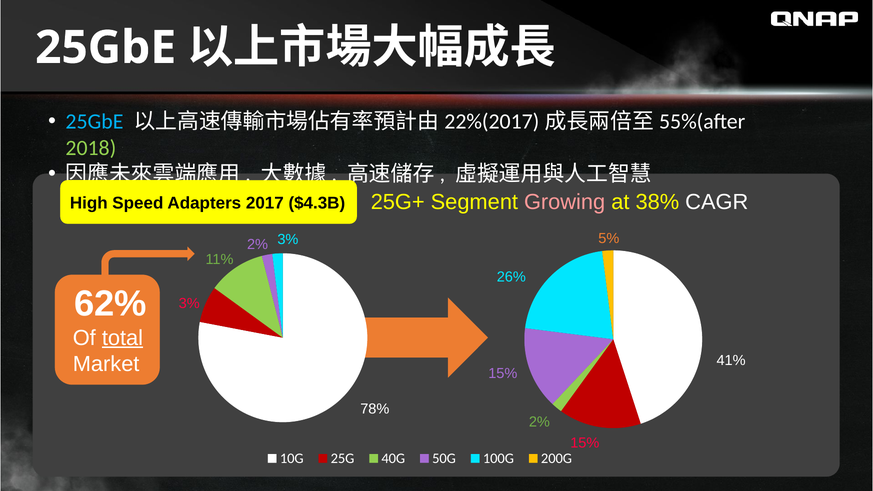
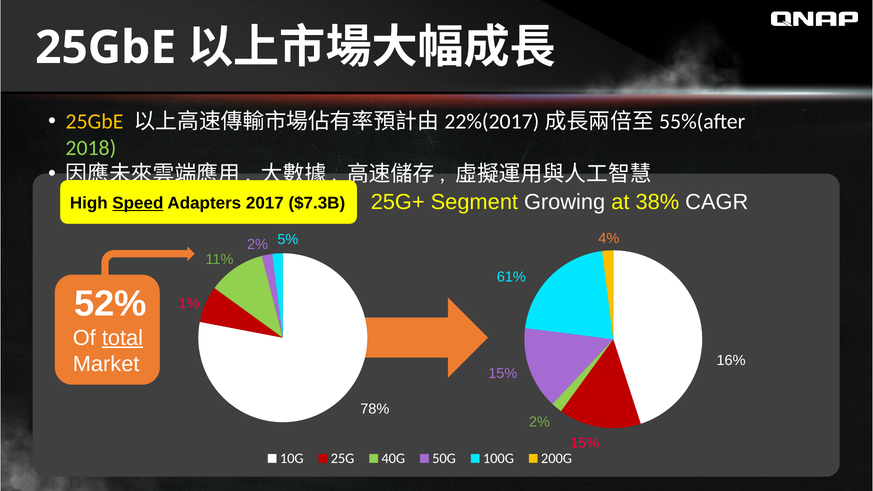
25GbE colour: light blue -> yellow (94, 122)
Growing colour: pink -> white (565, 202)
Speed underline: none -> present (138, 203)
$4.3B: $4.3B -> $7.3B (317, 203)
5%: 5% -> 4% (609, 239)
3%: 3% -> 5% (288, 240)
26%: 26% -> 61% (511, 277)
62%: 62% -> 52% (110, 304)
3%: 3% -> 1% (189, 304)
41%: 41% -> 16% (731, 360)
